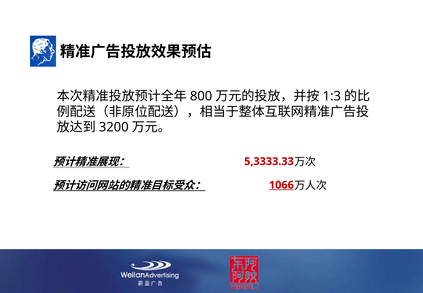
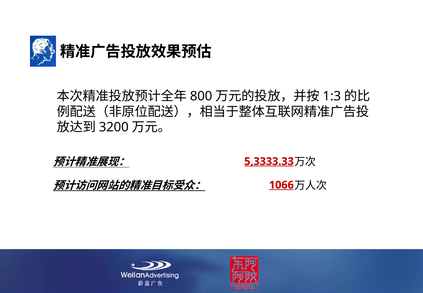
5,3333.33 underline: none -> present (269, 161)
